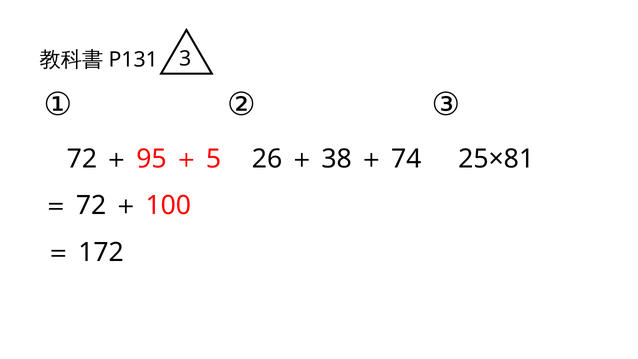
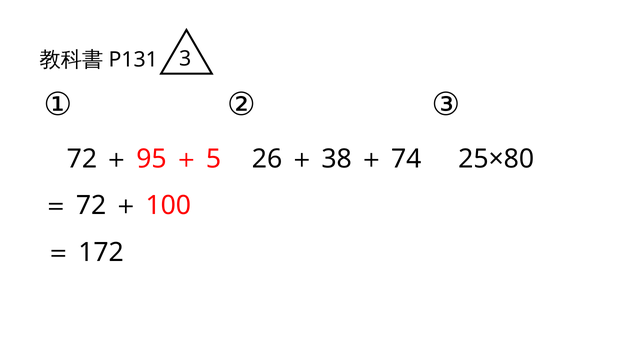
25×81: 25×81 -> 25×80 (496, 159)
